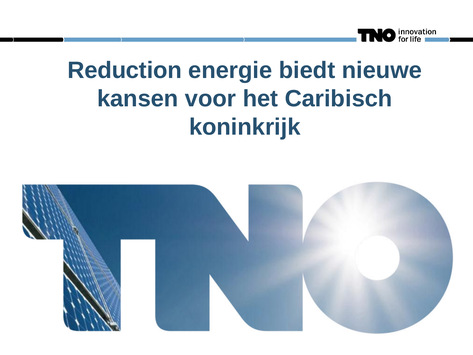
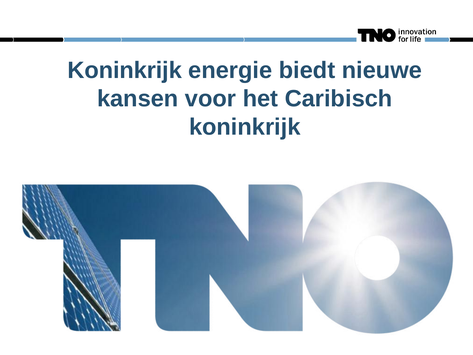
Reduction: Reduction -> Koninkrijk (125, 70)
